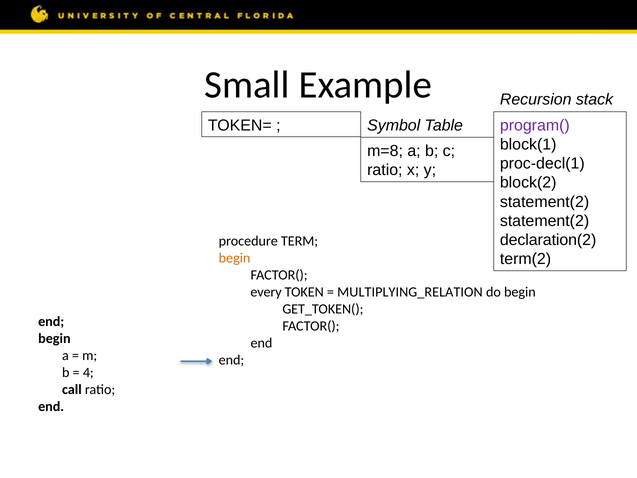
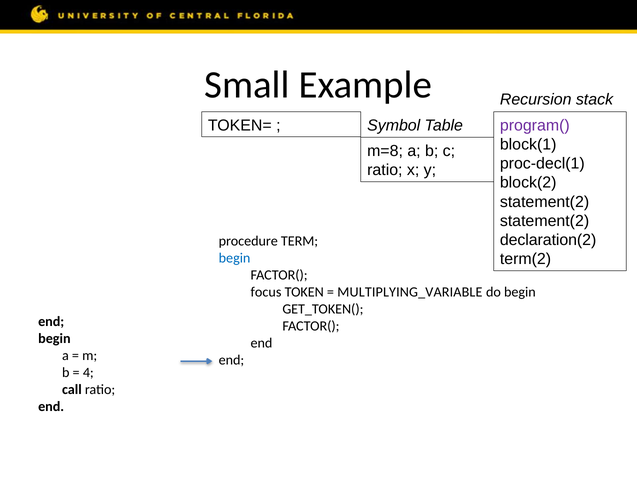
begin colour: orange -> blue (235, 258)
every: every -> focus (266, 292)
MULTIPLYING_RELATION: MULTIPLYING_RELATION -> MULTIPLYING_VARIABLE (410, 292)
